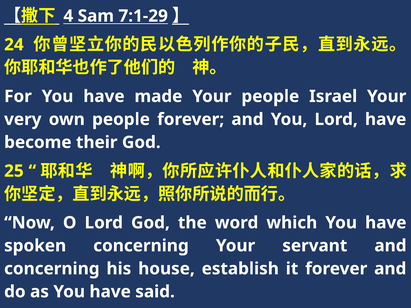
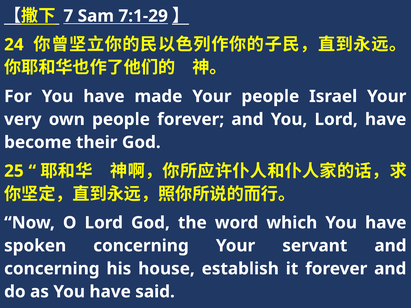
4: 4 -> 7 (68, 16)
